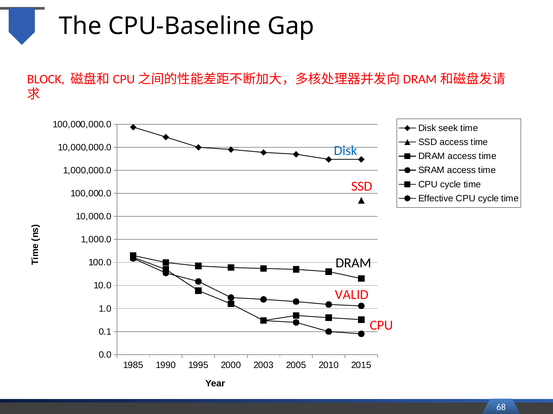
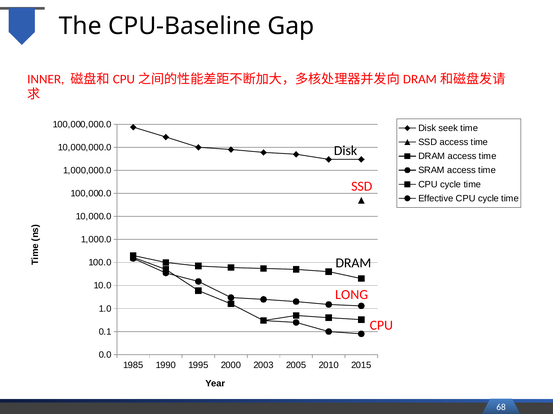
BLOCK: BLOCK -> INNER (46, 79)
Disk colour: blue -> black (346, 151)
VALID: VALID -> LONG (352, 295)
